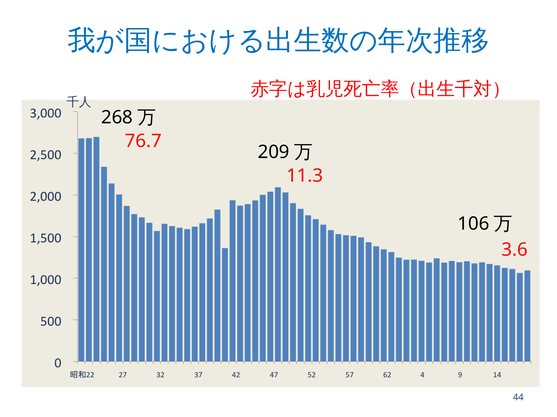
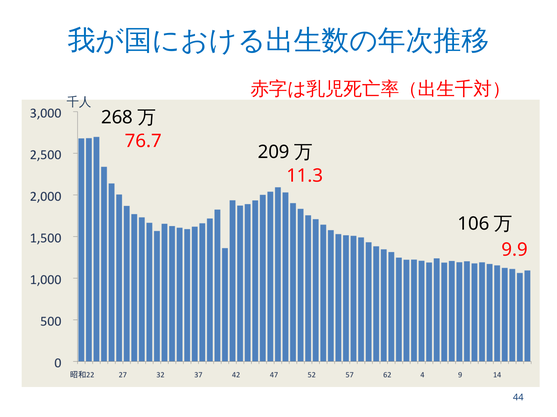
3.6: 3.6 -> 9.9 (515, 250)
